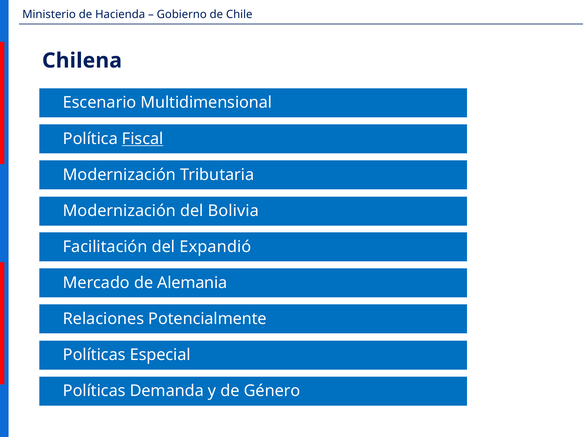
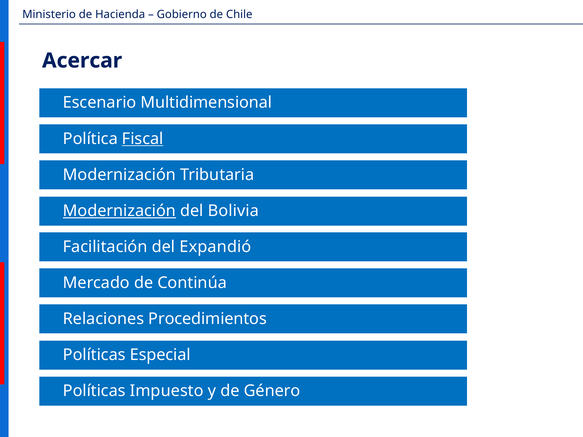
Chilena: Chilena -> Acercar (82, 61)
Modernización underline: none -> present (119, 211)
Alemania: Alemania -> Continúa (192, 283)
Potencialmente: Potencialmente -> Procedimientos (208, 319)
Demanda: Demanda -> Impuesto (167, 391)
